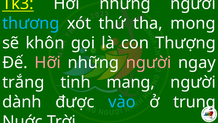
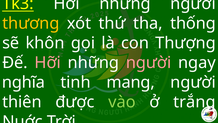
thương colour: light blue -> yellow (31, 23)
mong: mong -> thống (193, 23)
trắng: trắng -> nghĩa (23, 82)
dành: dành -> thiên (22, 102)
vào colour: light blue -> light green (122, 102)
trung: trung -> trắng (194, 102)
